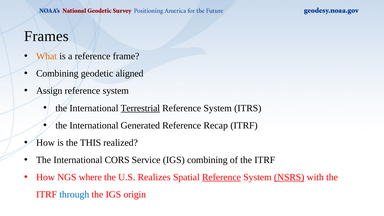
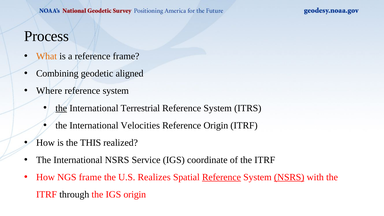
Frames: Frames -> Process (47, 36)
Assign: Assign -> Where (49, 91)
the underline: none -> present (61, 108)
Terrestrial underline: present -> none (140, 108)
Generated: Generated -> Velocities (140, 125)
Reference Recap: Recap -> Origin (216, 125)
International CORS: CORS -> NSRS (117, 160)
IGS combining: combining -> coordinate (207, 160)
NGS where: where -> frame (90, 177)
through colour: blue -> black (74, 194)
